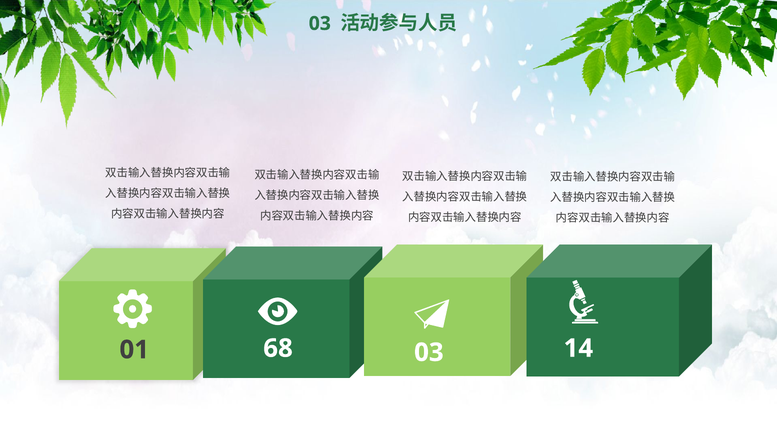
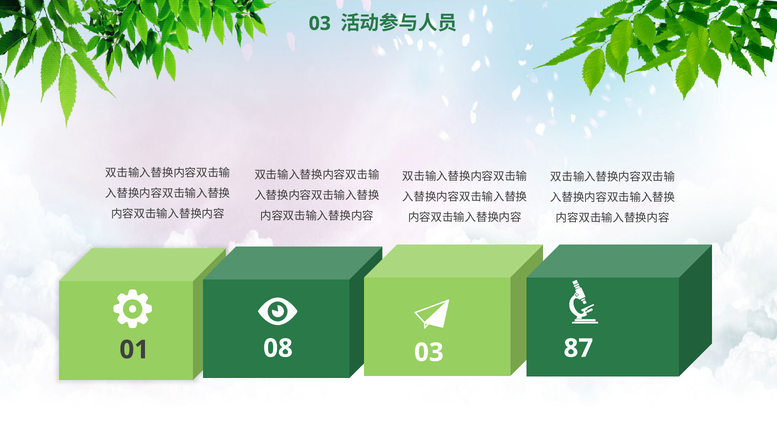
68: 68 -> 08 (278, 348)
14: 14 -> 87 (578, 348)
